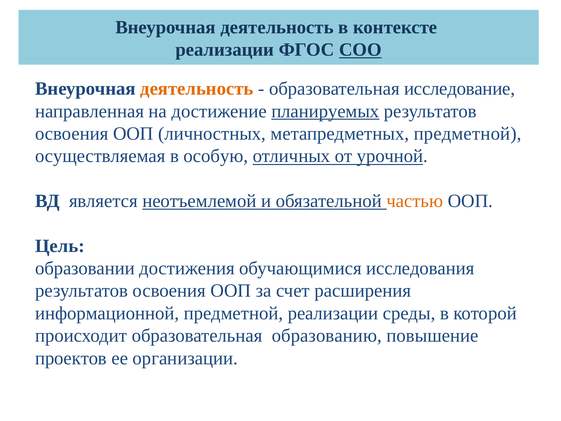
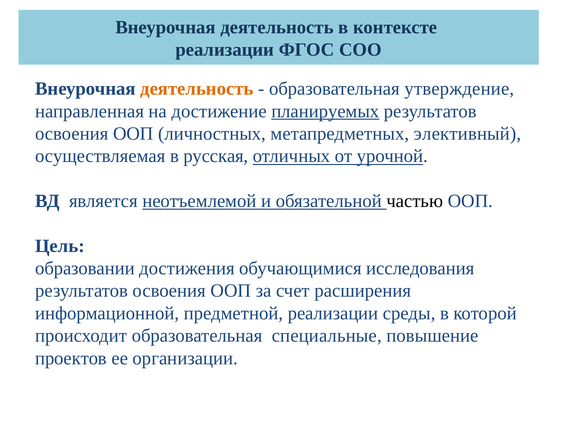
СОО underline: present -> none (360, 50)
исследование: исследование -> утверждение (459, 89)
метапредметных предметной: предметной -> элективный (468, 134)
особую: особую -> русская (216, 156)
частью colour: orange -> black (415, 201)
образованию: образованию -> специальные (327, 336)
